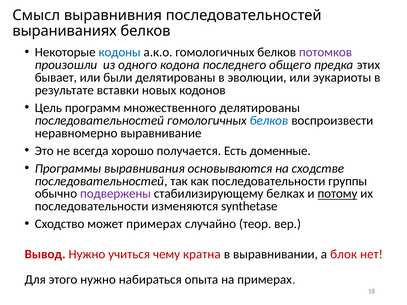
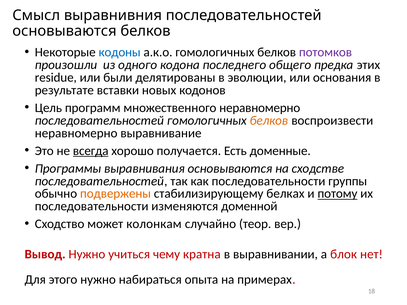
выраниваниях: выраниваниях -> основываются (65, 31)
бывает: бывает -> residue (56, 78)
эукариоты: эукариоты -> основания (342, 78)
множественного делятированы: делятированы -> неравномерно (260, 108)
белков colour: blue -> orange (269, 121)
всегда underline: none -> present (91, 151)
подвержены colour: purple -> orange (116, 194)
synthetase: synthetase -> доменной (249, 206)
может примерах: примерах -> колонкам (154, 224)
